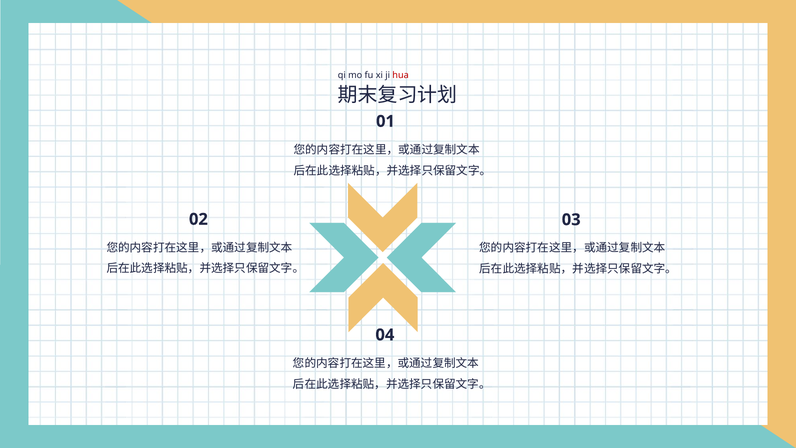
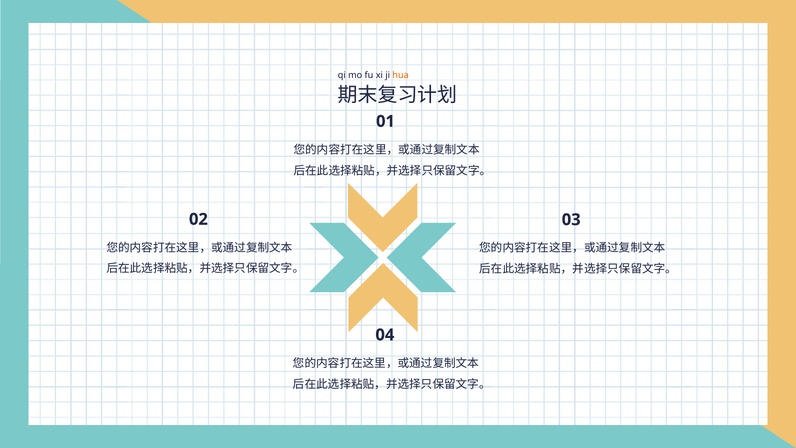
hua colour: red -> orange (401, 75)
